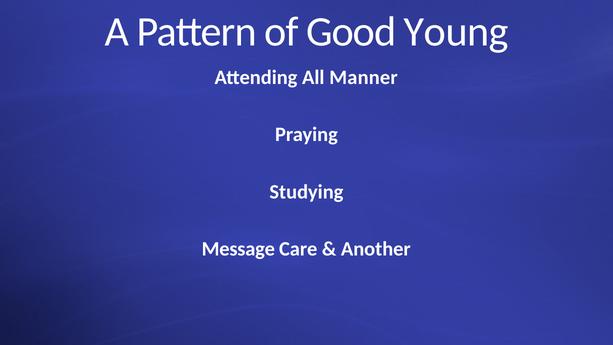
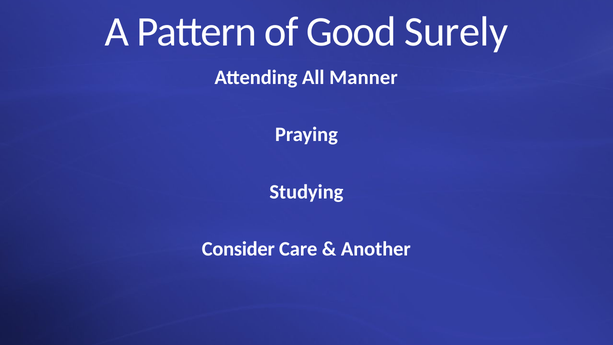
Young: Young -> Surely (456, 32)
Message: Message -> Consider (238, 249)
